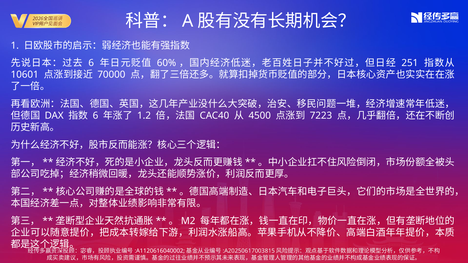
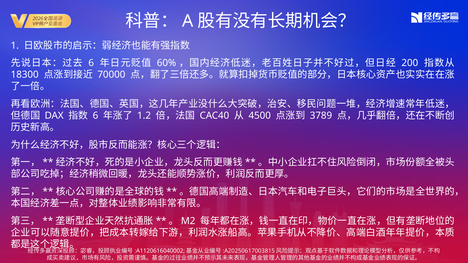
251: 251 -> 200 (410, 63)
10601: 10601 -> 18300 (25, 75)
7223: 7223 -> 3789 (321, 116)
